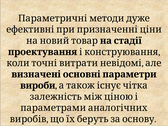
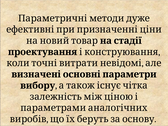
вироби: вироби -> вибору (38, 86)
